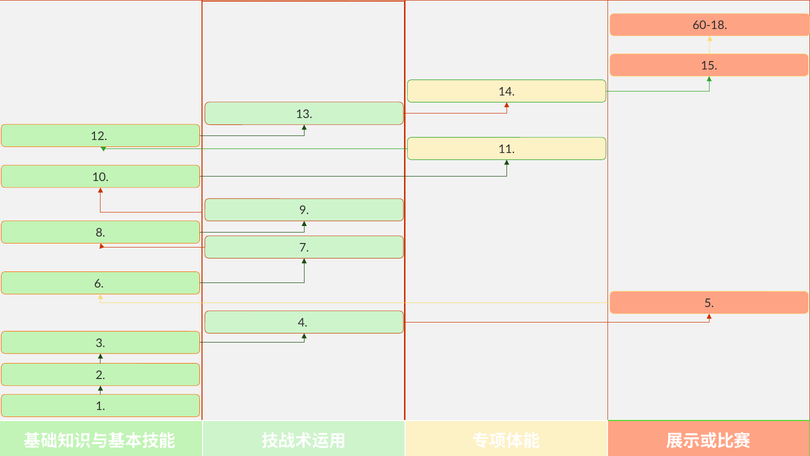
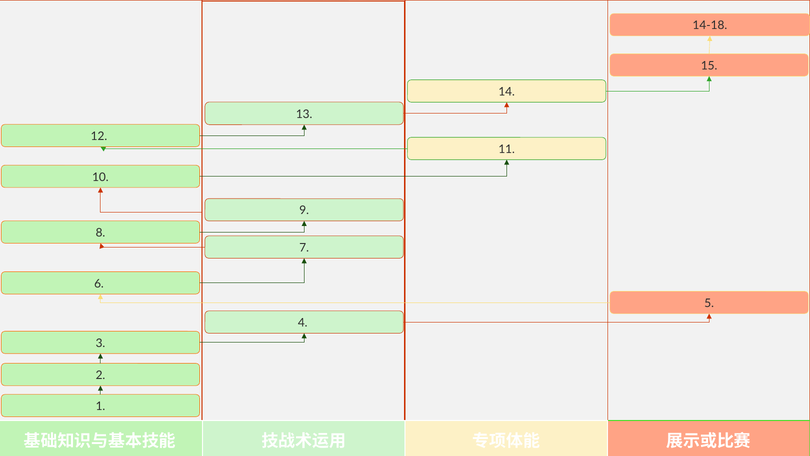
60-18: 60-18 -> 14-18 (710, 25)
